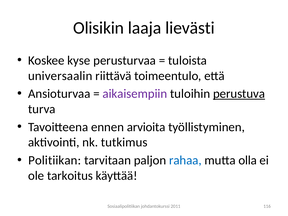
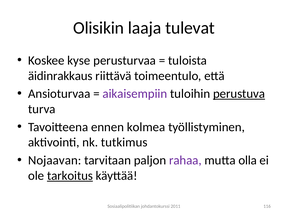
lievästi: lievästi -> tulevat (190, 28)
universaalin: universaalin -> äidinrakkaus (60, 76)
arvioita: arvioita -> kolmea (146, 127)
Politiikan: Politiikan -> Nojaavan (55, 160)
rahaa colour: blue -> purple (185, 160)
tarkoitus underline: none -> present (70, 176)
